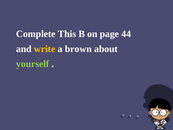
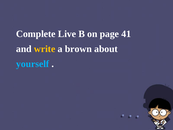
This: This -> Live (67, 34)
44: 44 -> 41 (126, 34)
yourself colour: light green -> light blue (33, 64)
